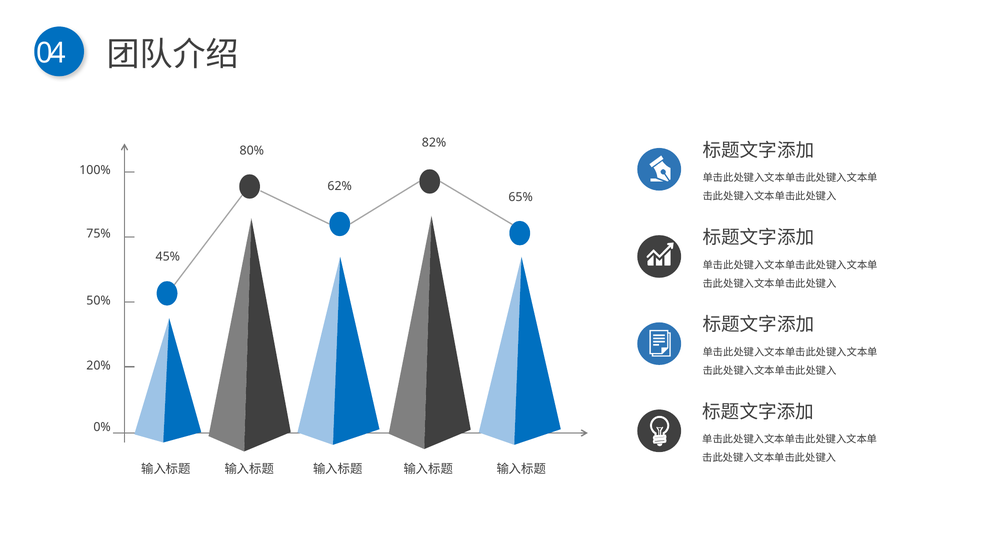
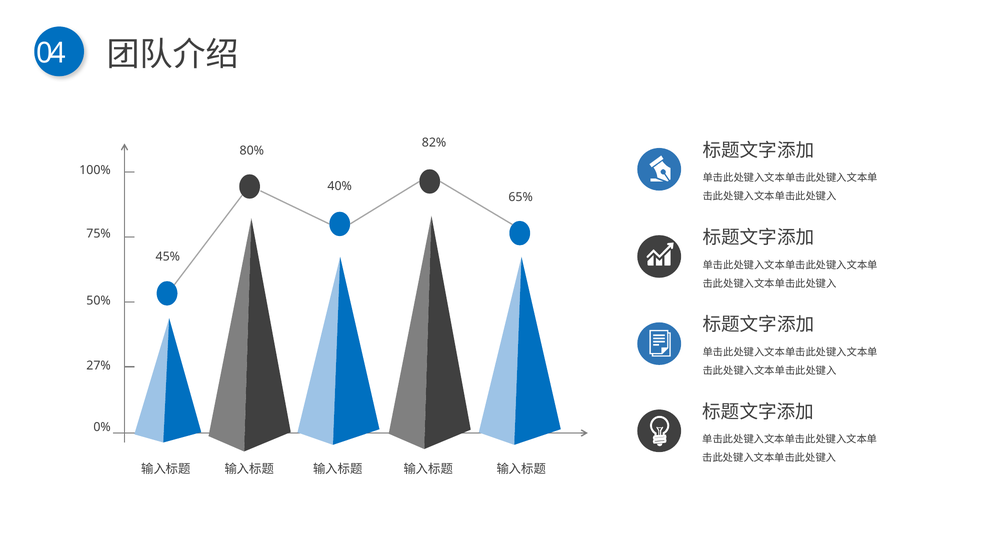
62%: 62% -> 40% (340, 186)
20%: 20% -> 27% (99, 366)
